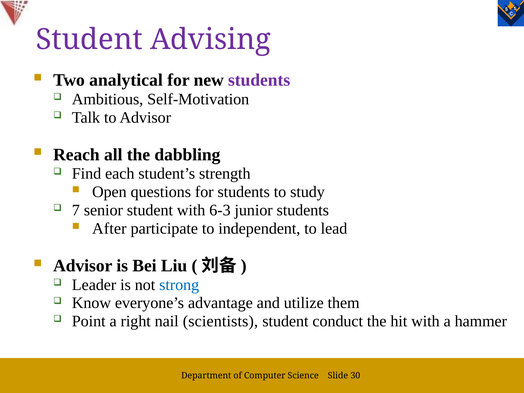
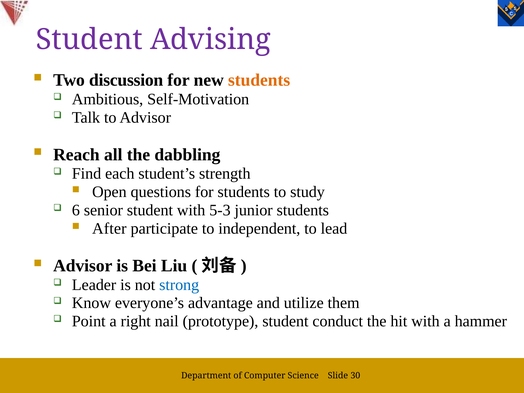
analytical: analytical -> discussion (126, 80)
students colour: purple -> orange (259, 80)
7: 7 -> 6 (76, 210)
6-3: 6-3 -> 5-3 (220, 210)
scientists: scientists -> prototype (221, 321)
